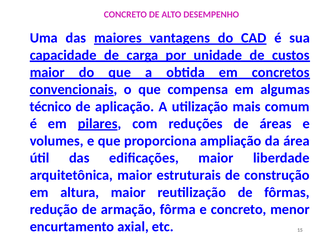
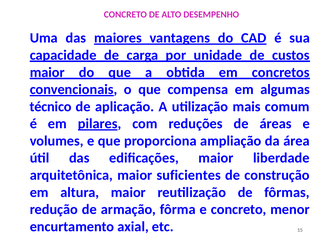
estruturais: estruturais -> suficientes (189, 176)
